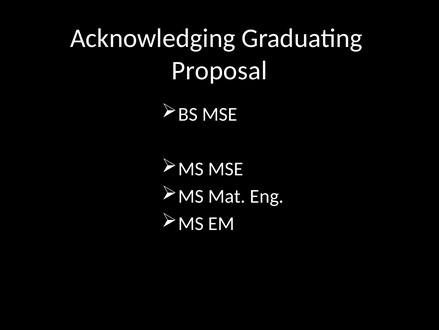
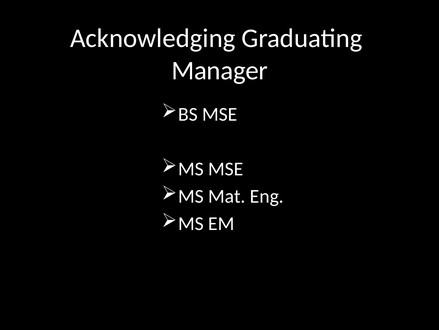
Proposal: Proposal -> Manager (220, 70)
